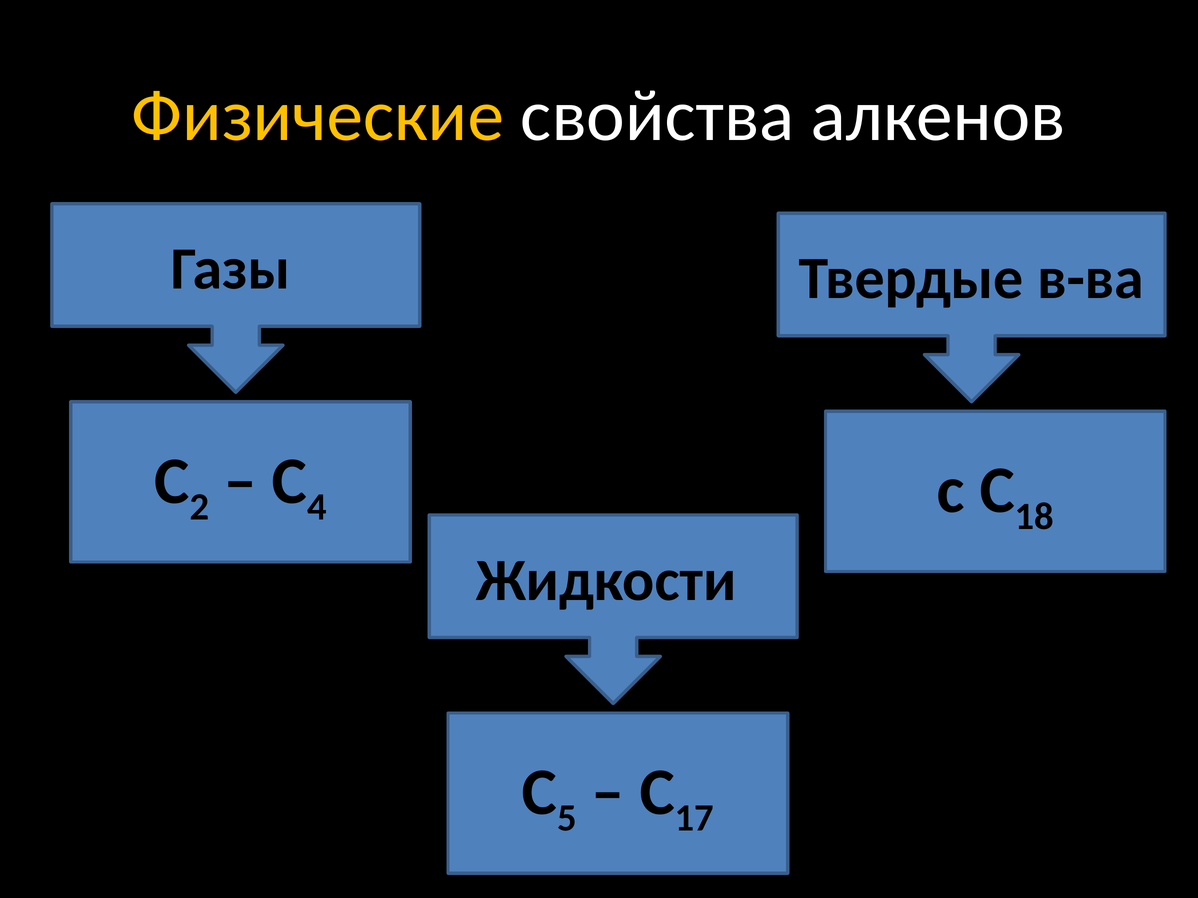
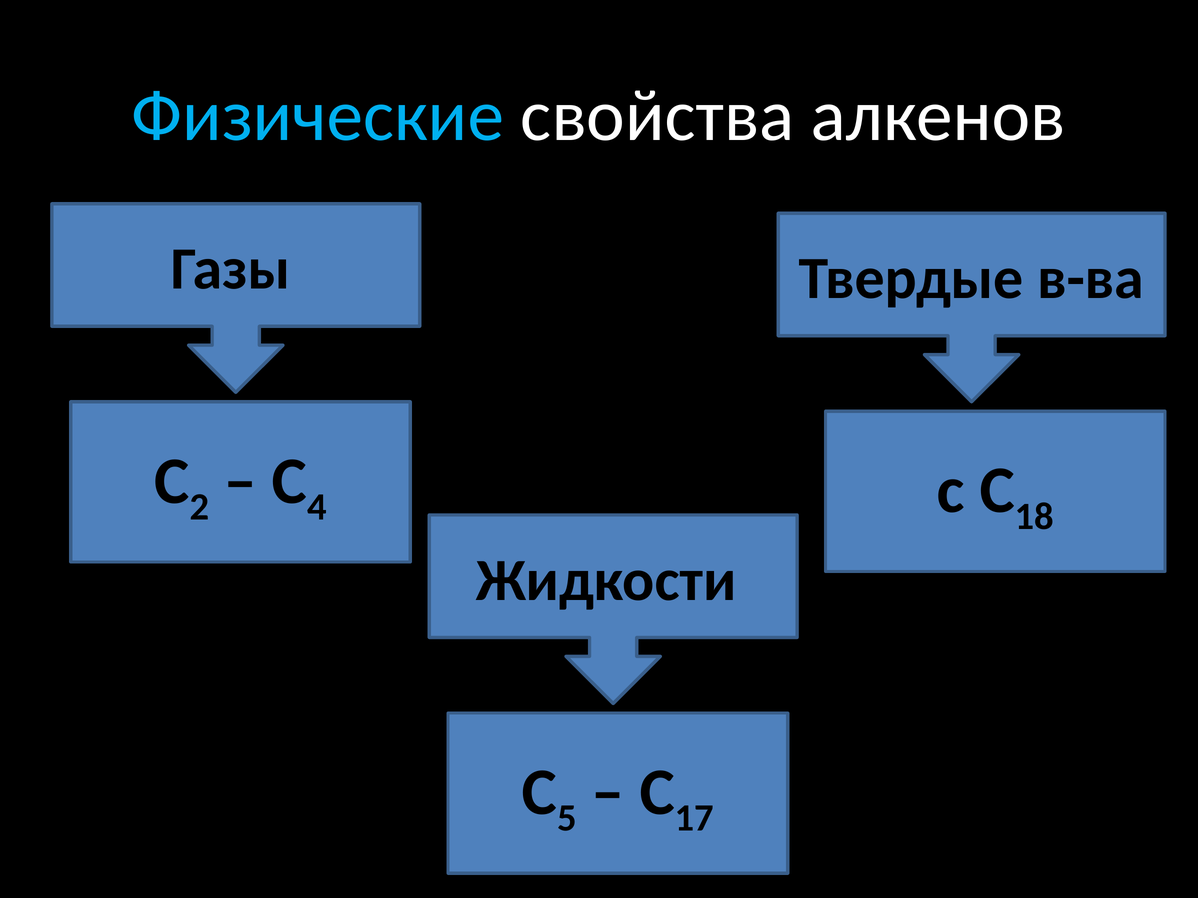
Физические colour: yellow -> light blue (318, 116)
